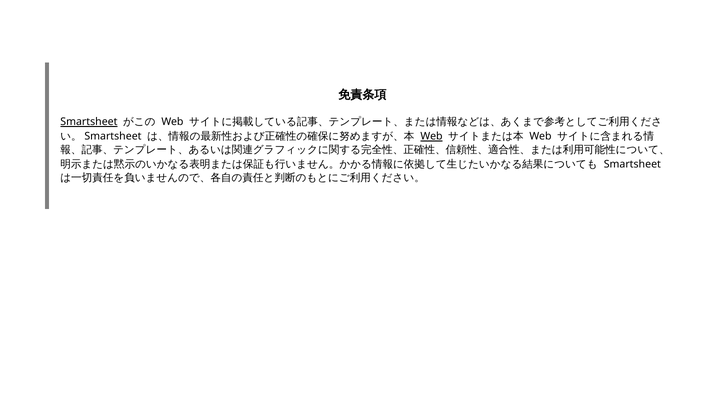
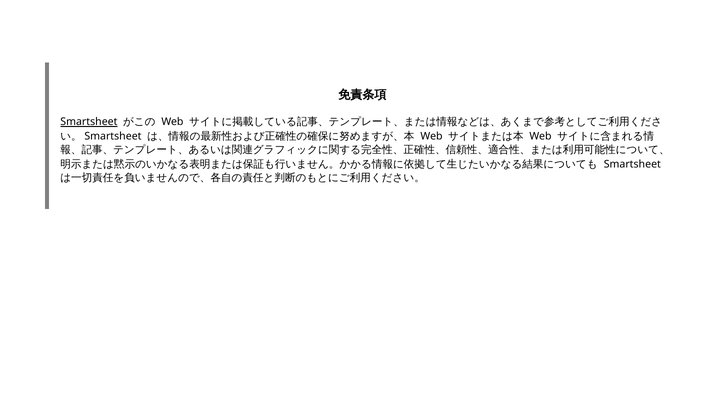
Web underline: present -> none (431, 137)
